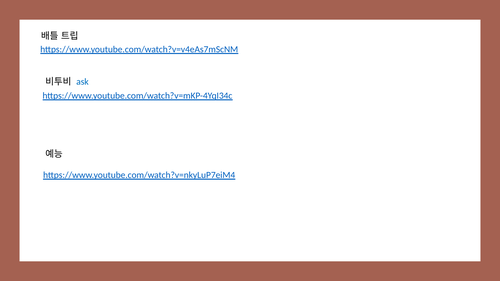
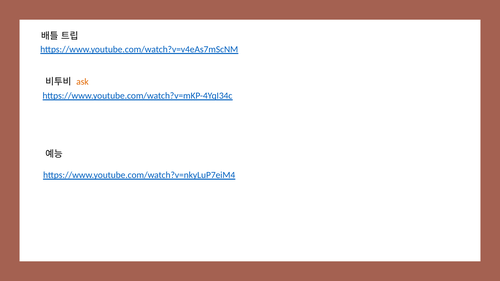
ask colour: blue -> orange (82, 82)
